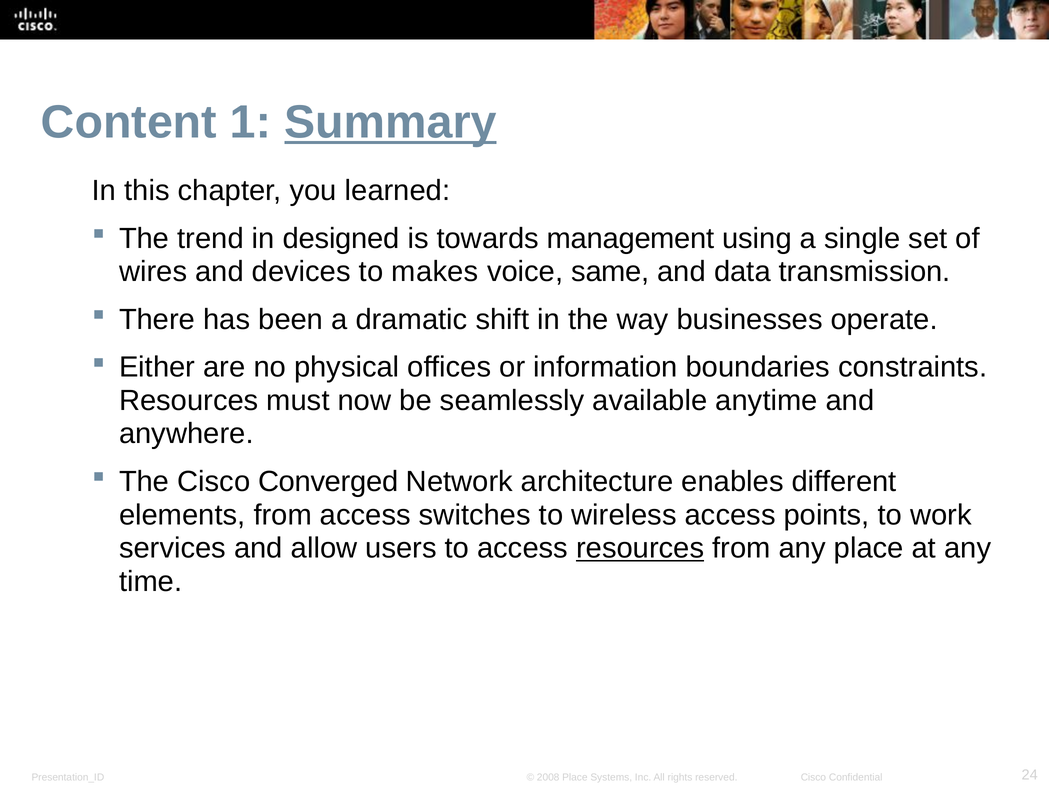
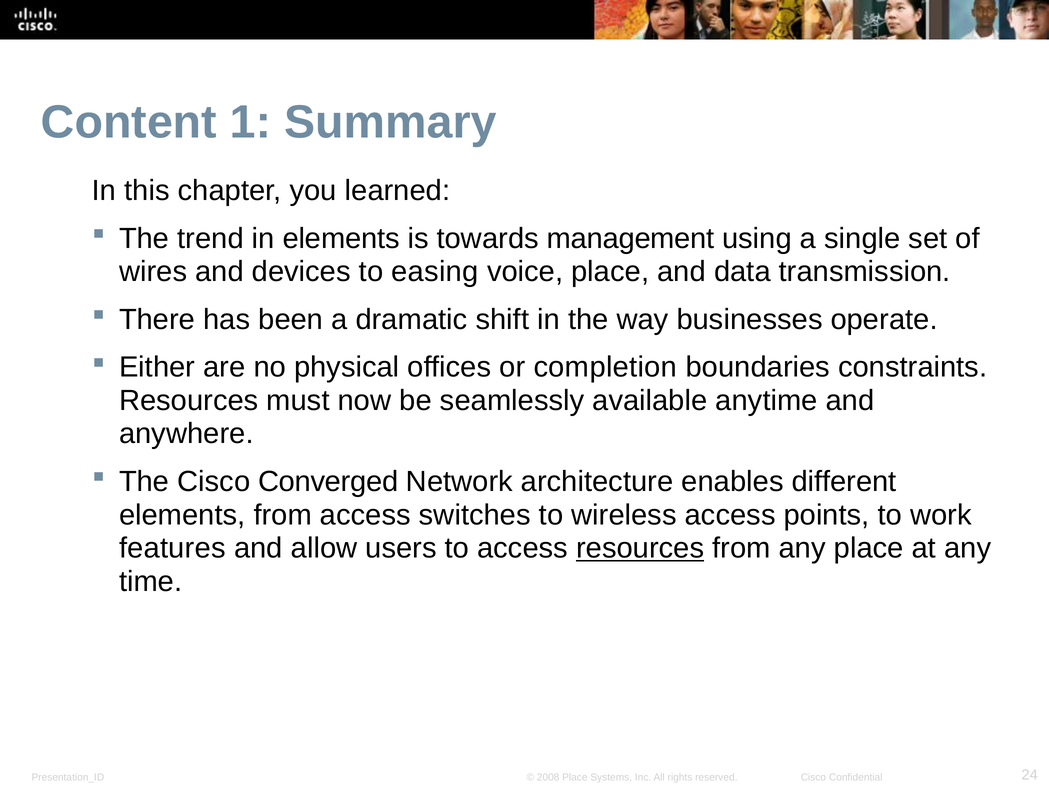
Summary underline: present -> none (391, 123)
in designed: designed -> elements (341, 238)
makes: makes -> easing (435, 272)
voice same: same -> place (610, 272)
information: information -> completion (605, 367)
services: services -> features (172, 548)
